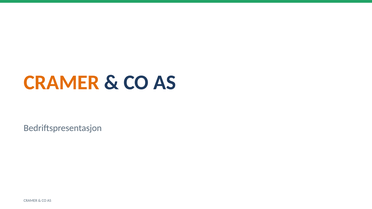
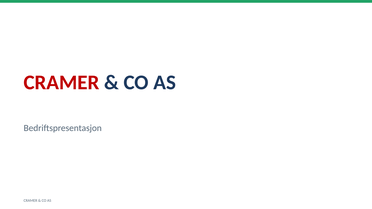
CRAMER colour: orange -> red (62, 83)
